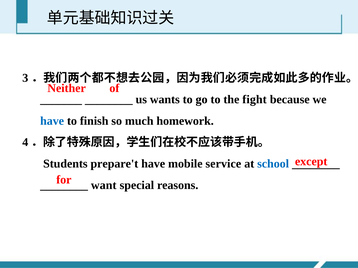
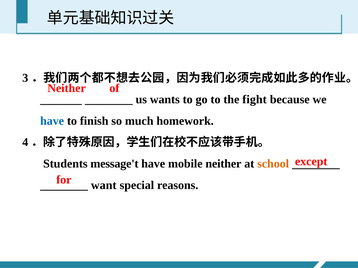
prepare't: prepare't -> message't (114, 164)
mobile service: service -> neither (223, 164)
school colour: blue -> orange (273, 164)
